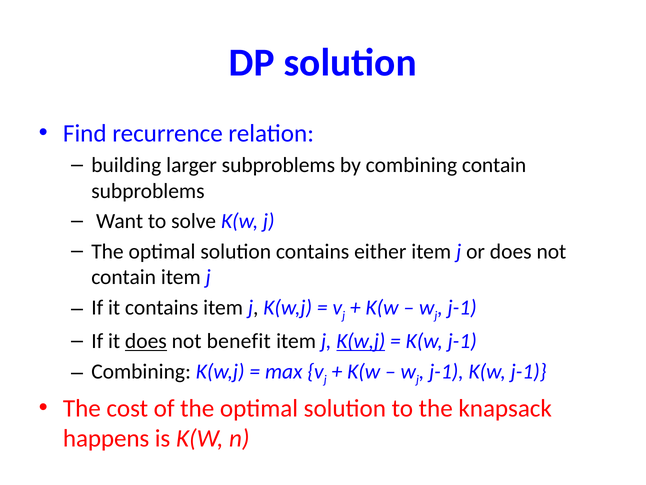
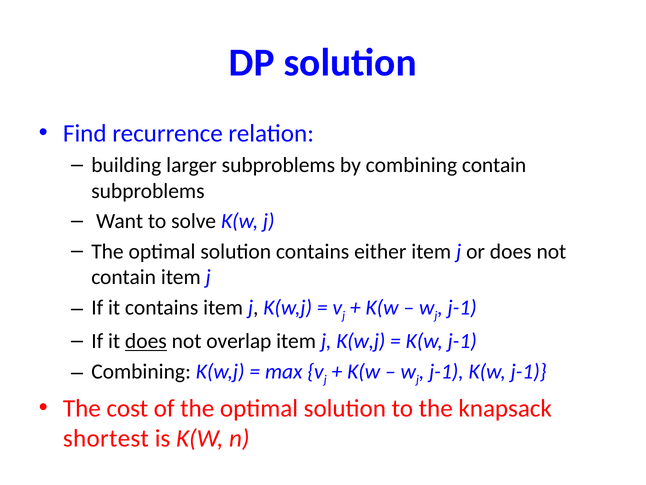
benefit: benefit -> overlap (239, 341)
K(w,j underline: present -> none (361, 341)
happens: happens -> shortest (106, 438)
